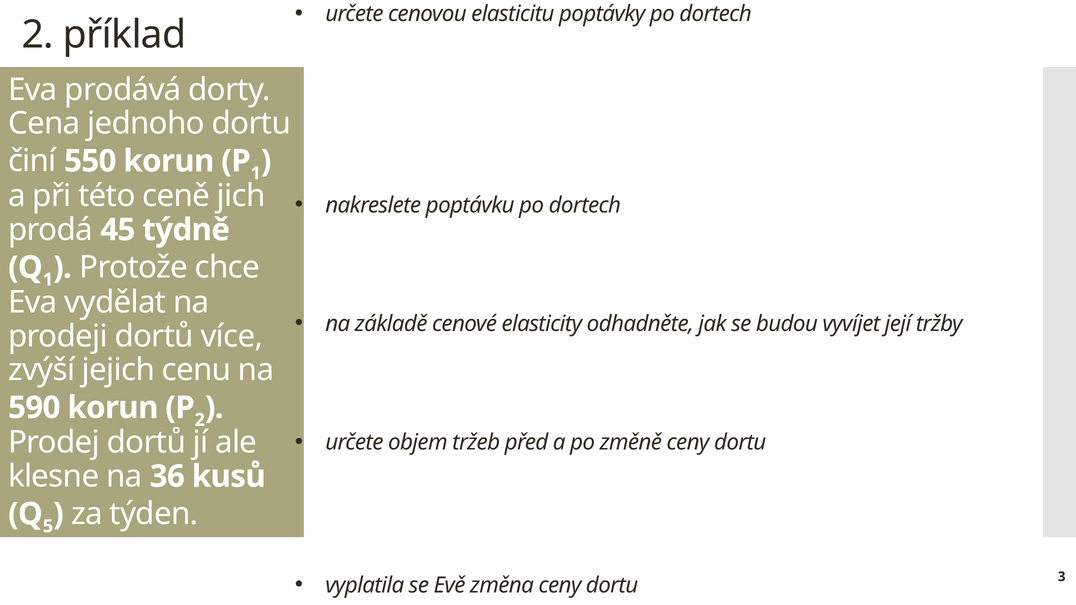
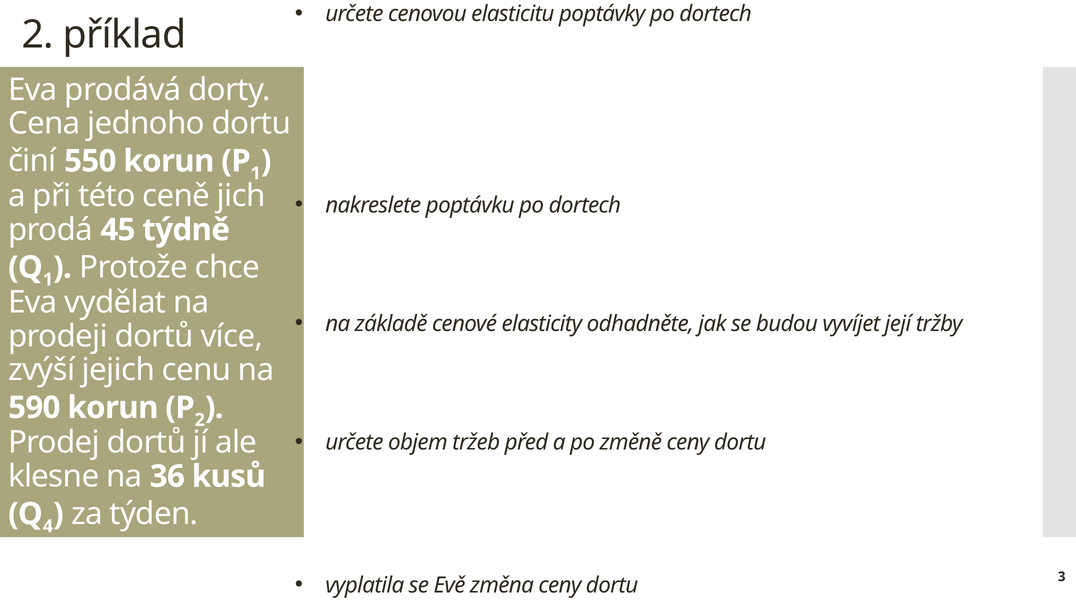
5: 5 -> 4 (48, 526)
